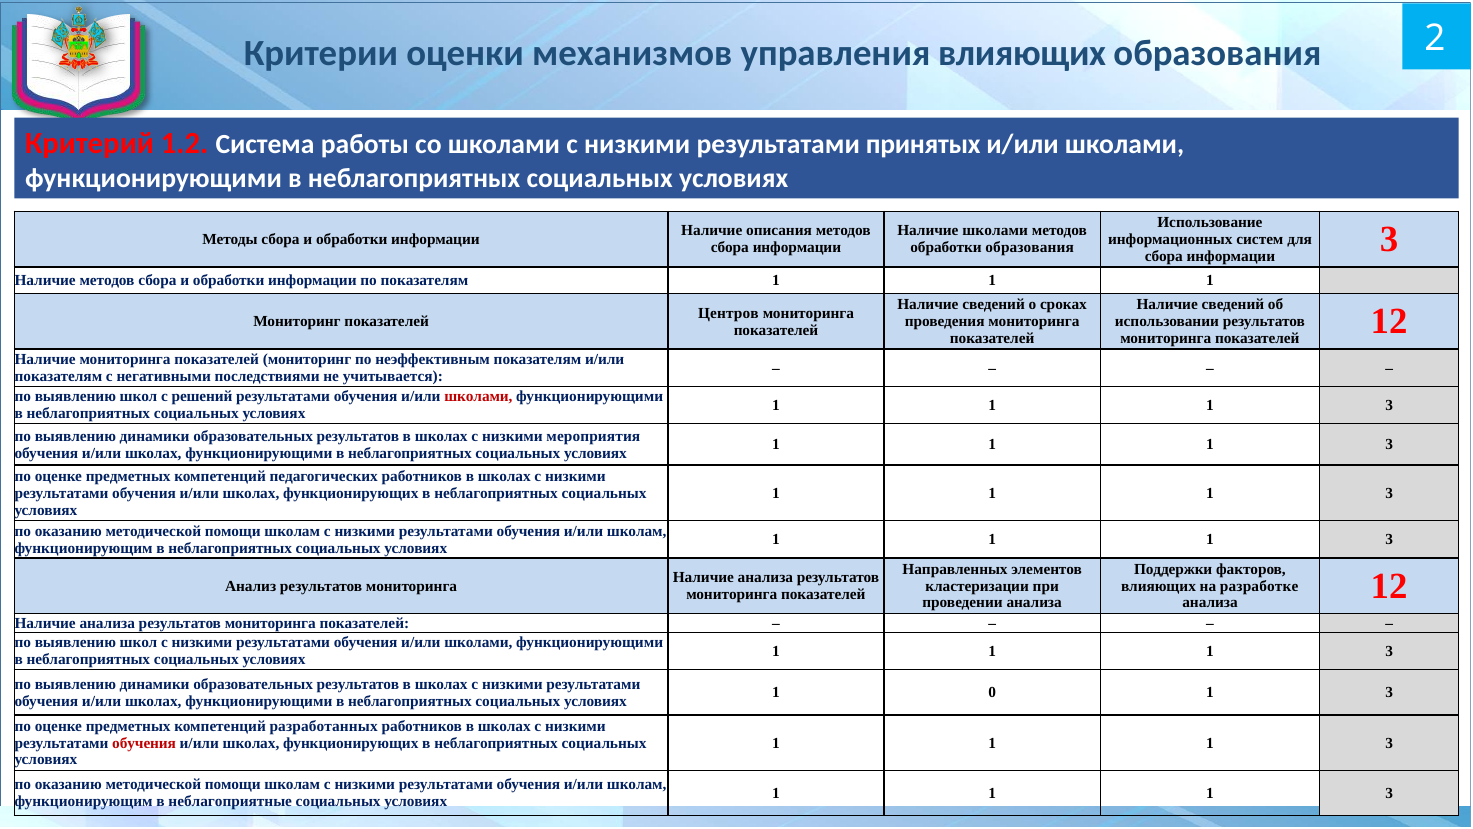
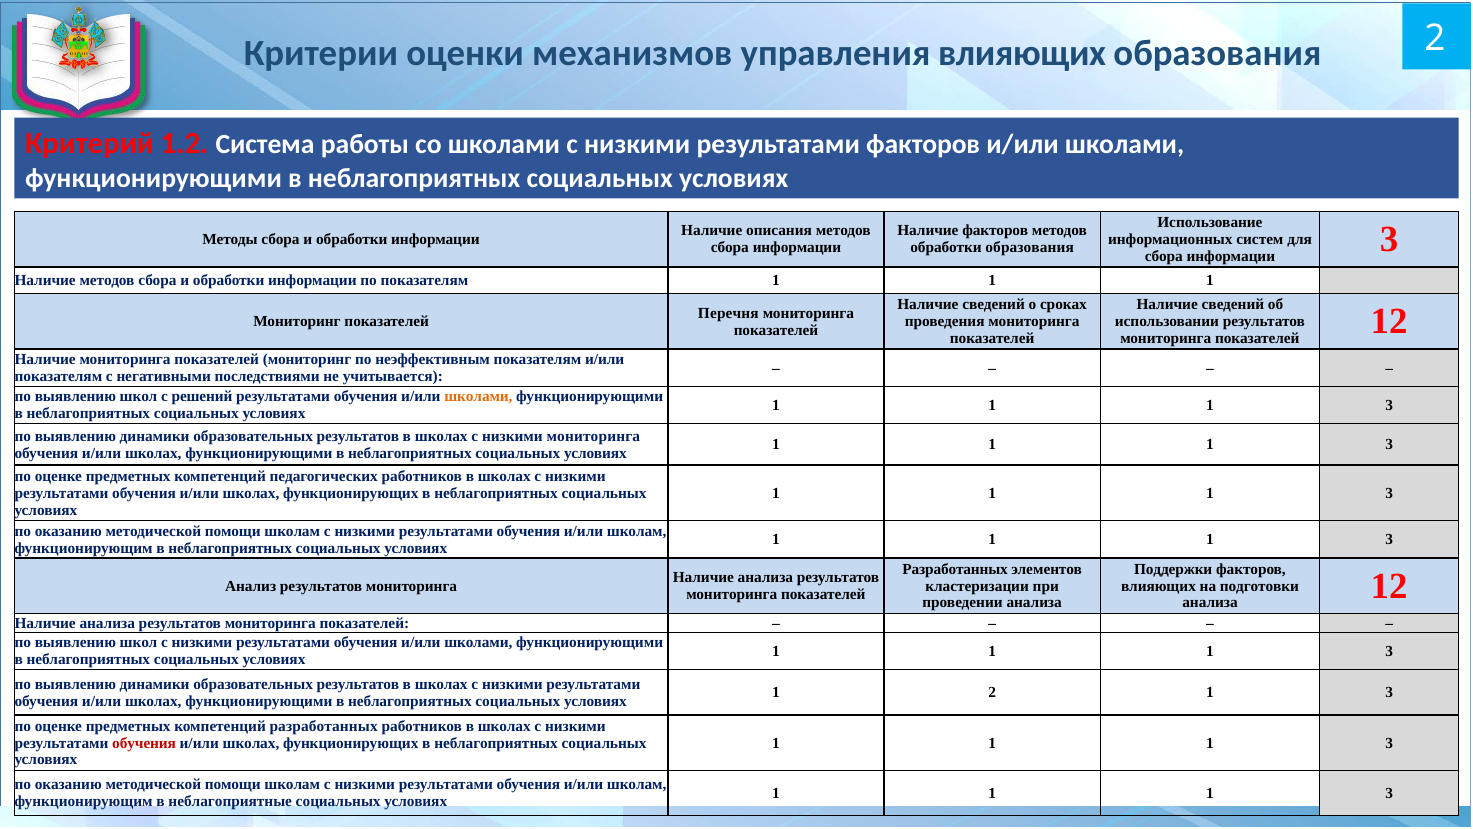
результатами принятых: принятых -> факторов (923, 145)
Наличие школами: школами -> факторов (995, 231)
Центров: Центров -> Перечня (728, 313)
школами colour: red -> orange (478, 397)
низкими мероприятия: мероприятия -> мониторинга (593, 436)
Направленных: Направленных -> Разработанных (955, 569)
разработке: разработке -> подготовки (1259, 586)
1 0: 0 -> 2 (992, 692)
